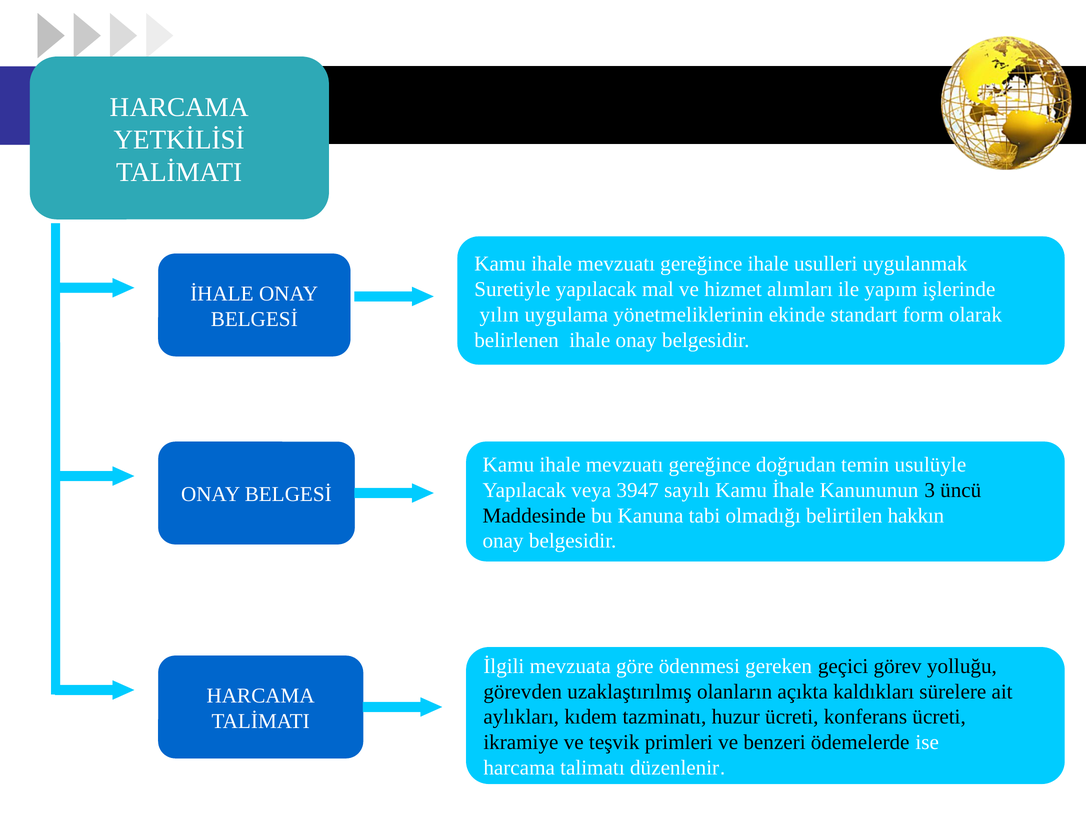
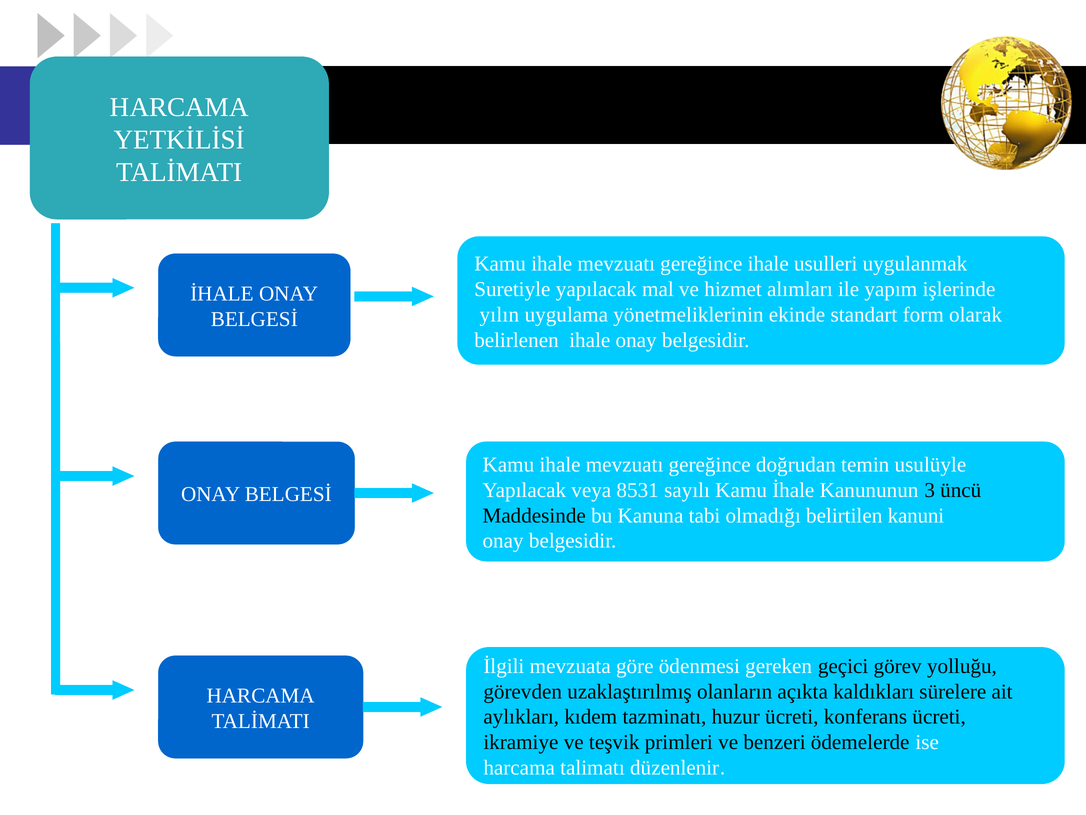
3947: 3947 -> 8531 (638, 490)
hakkın: hakkın -> kanuni (916, 515)
